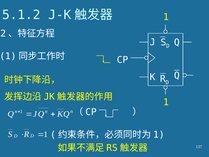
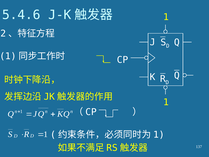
5.1.2: 5.1.2 -> 5.4.6 (21, 15)
